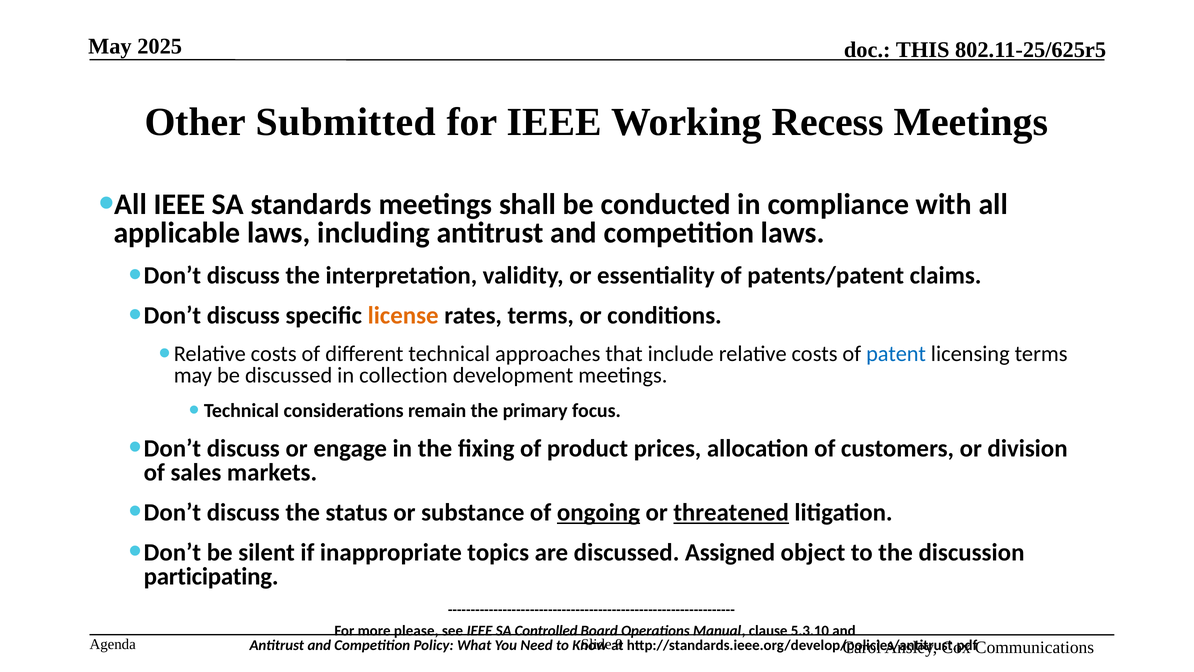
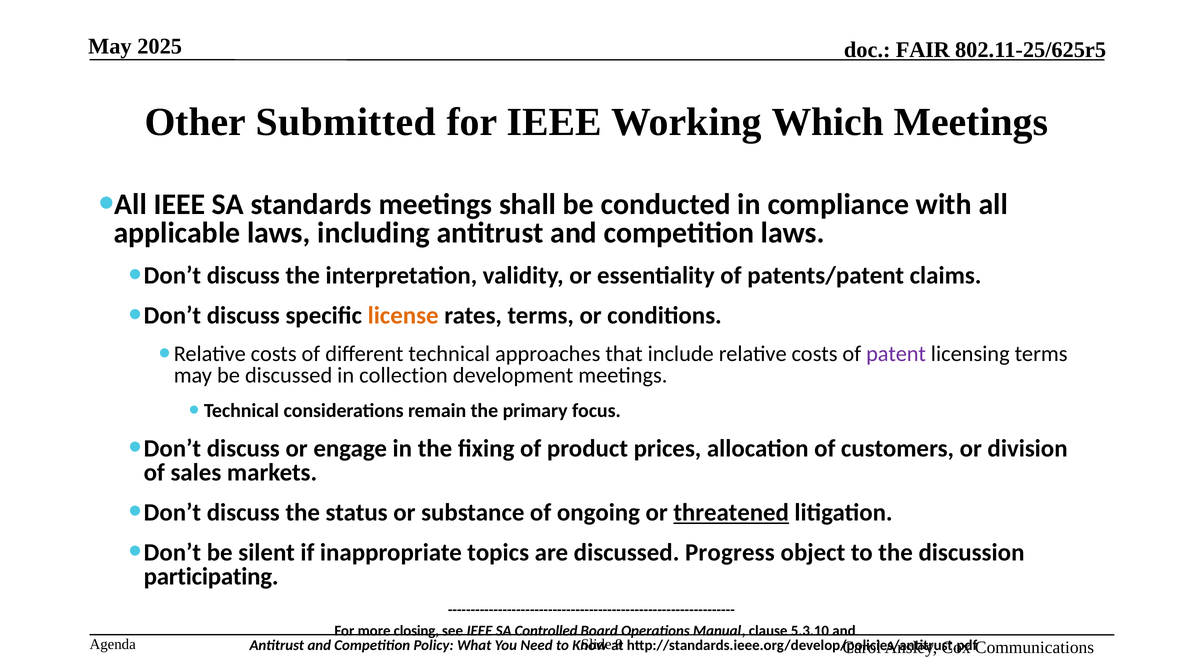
THIS: THIS -> FAIR (923, 50)
Recess: Recess -> Which (828, 122)
patent colour: blue -> purple (896, 354)
ongoing underline: present -> none (598, 512)
Assigned: Assigned -> Progress (730, 552)
please: please -> closing (416, 631)
